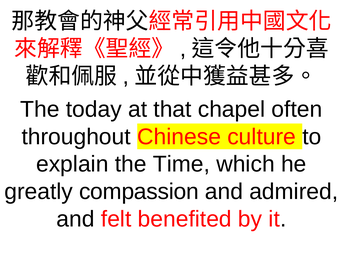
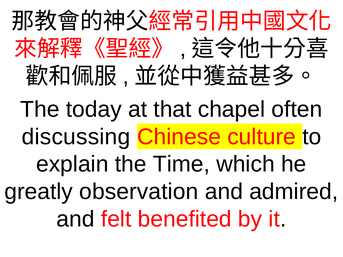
throughout: throughout -> discussing (76, 137)
compassion: compassion -> observation (139, 192)
